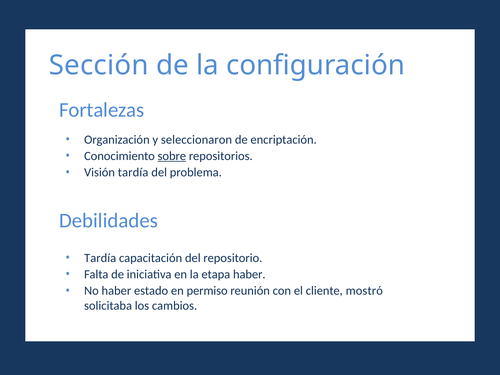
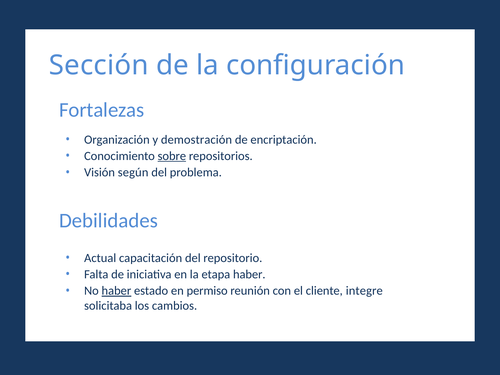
seleccionaron: seleccionaron -> demostración (196, 140)
Visión tardía: tardía -> según (133, 172)
Tardía: Tardía -> Actual (100, 258)
haber underline: none -> present (116, 291)
mostró: mostró -> integre (364, 291)
